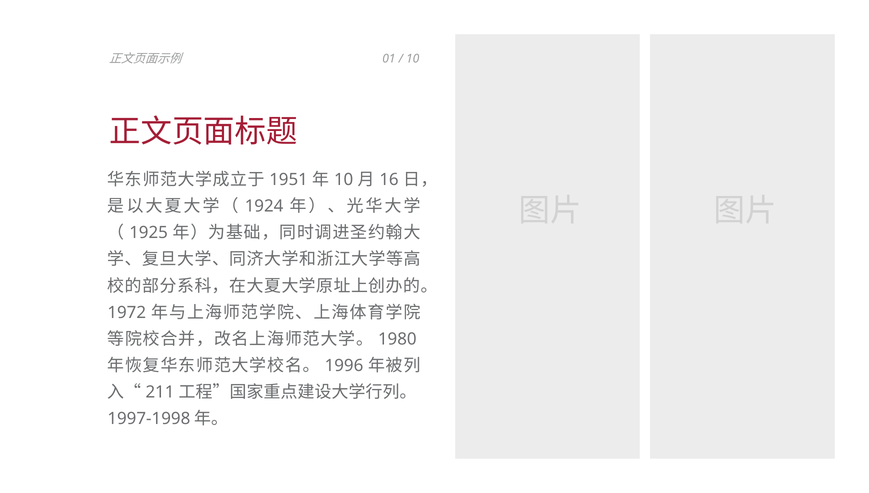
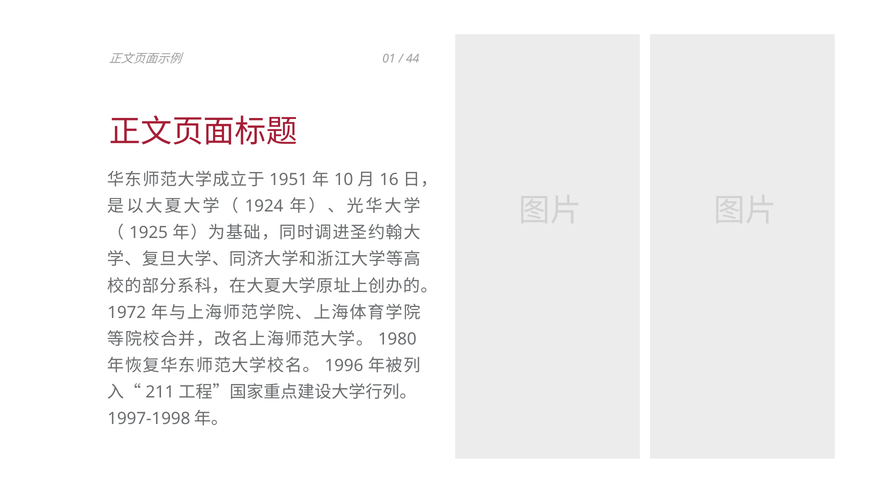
10: 10 -> 44 (413, 59)
